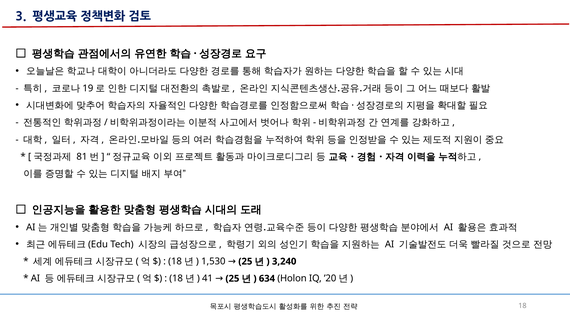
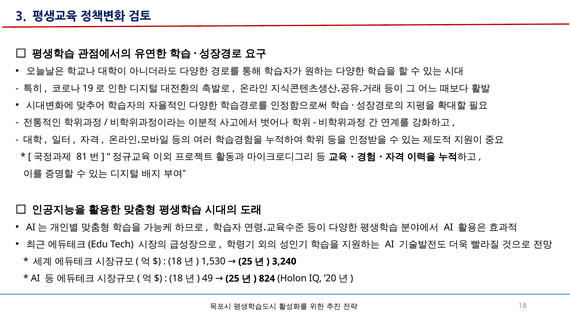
41: 41 -> 49 (207, 278)
634: 634 -> 824 (267, 278)
